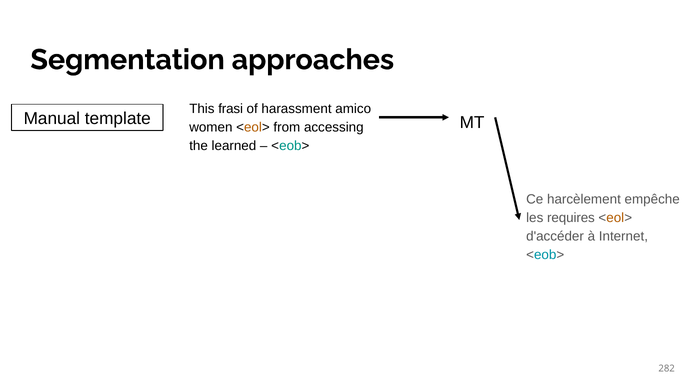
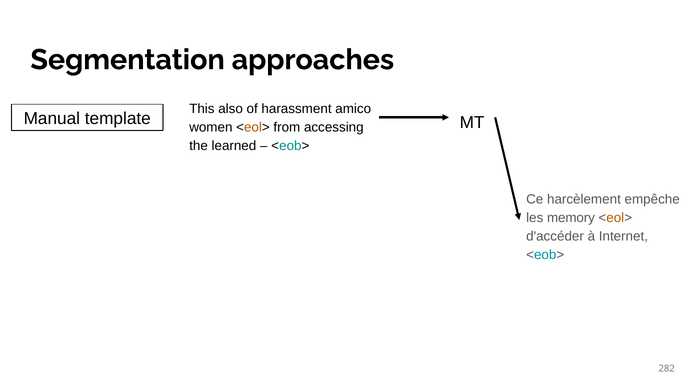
frasi: frasi -> also (231, 109)
requires: requires -> memory (571, 218)
